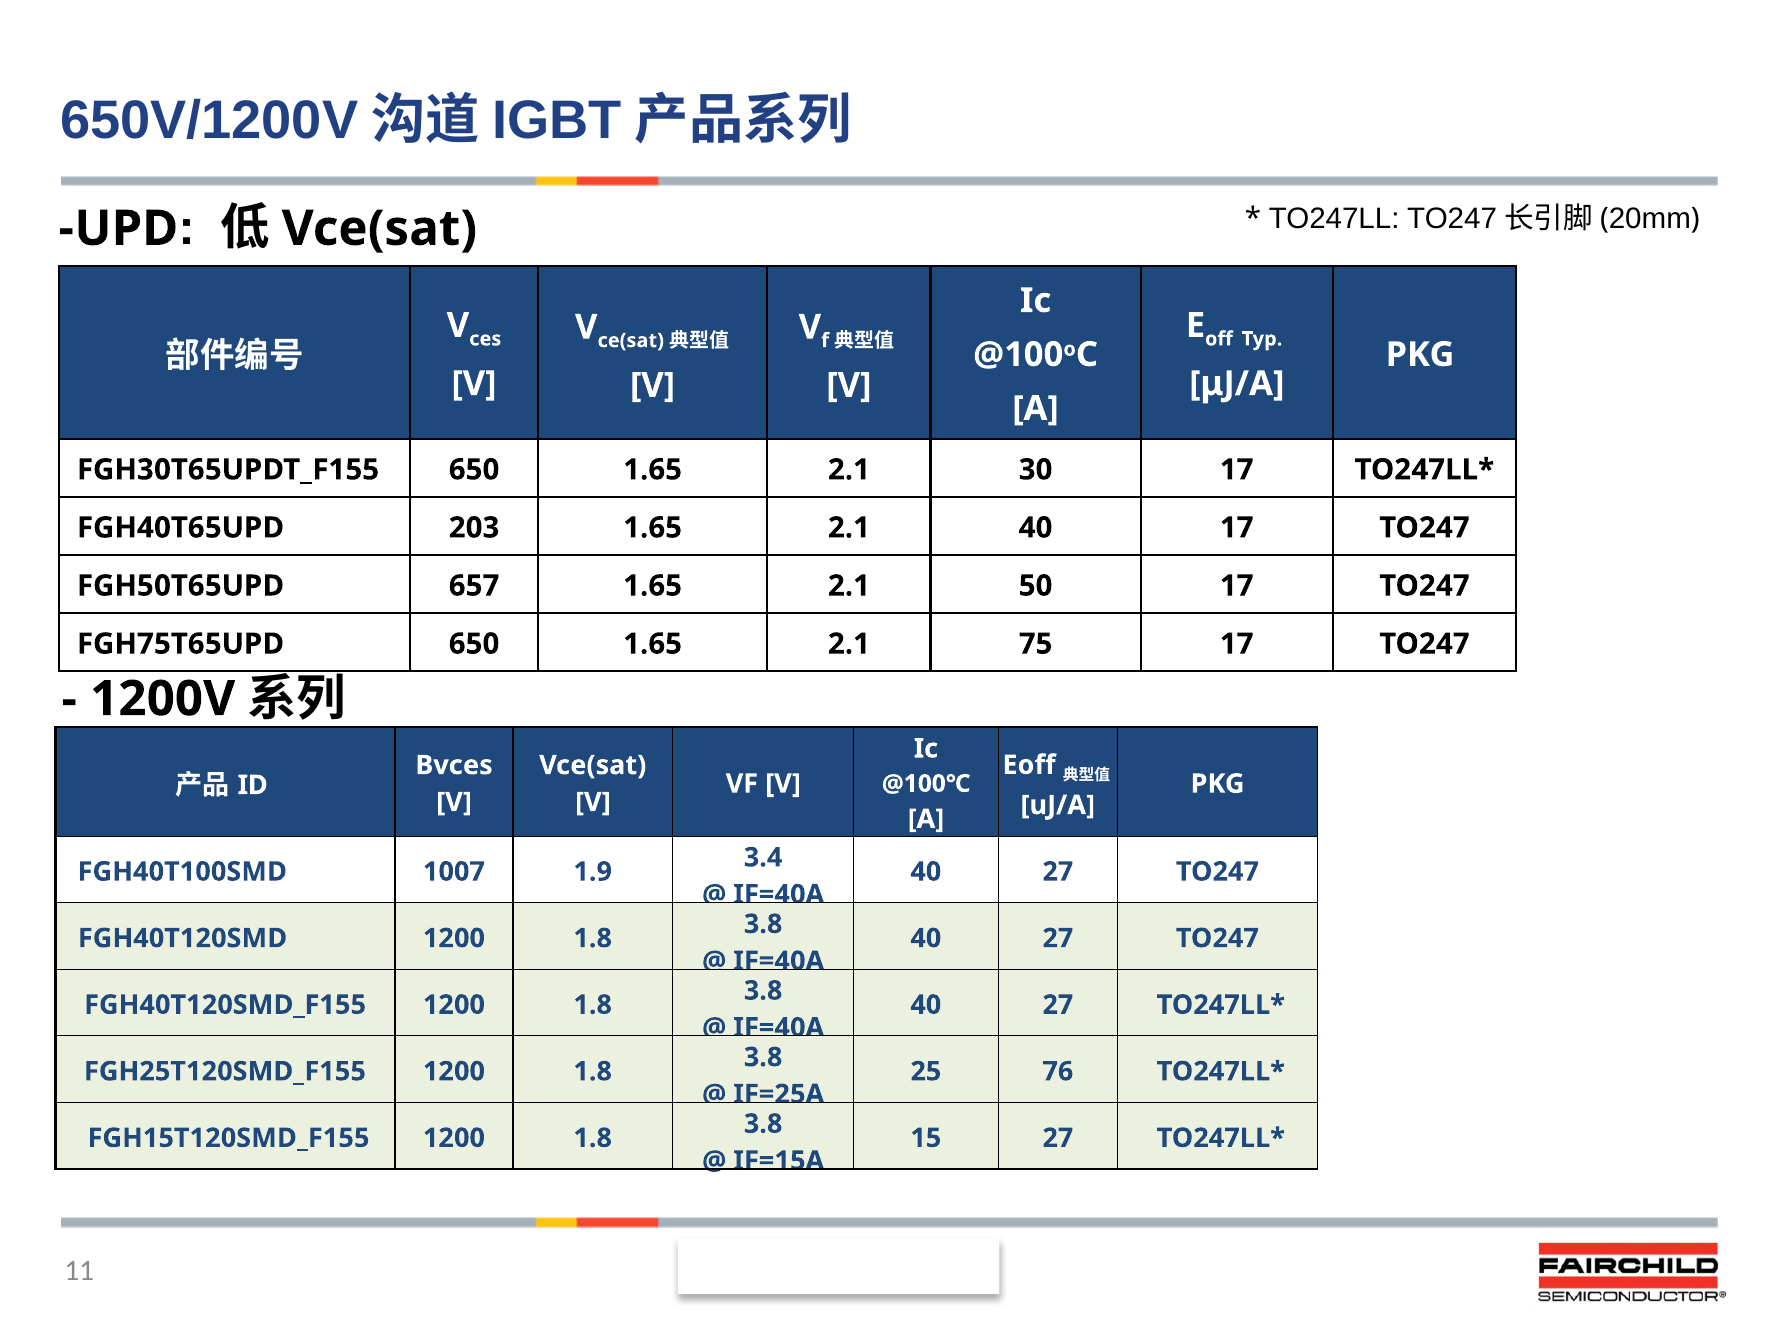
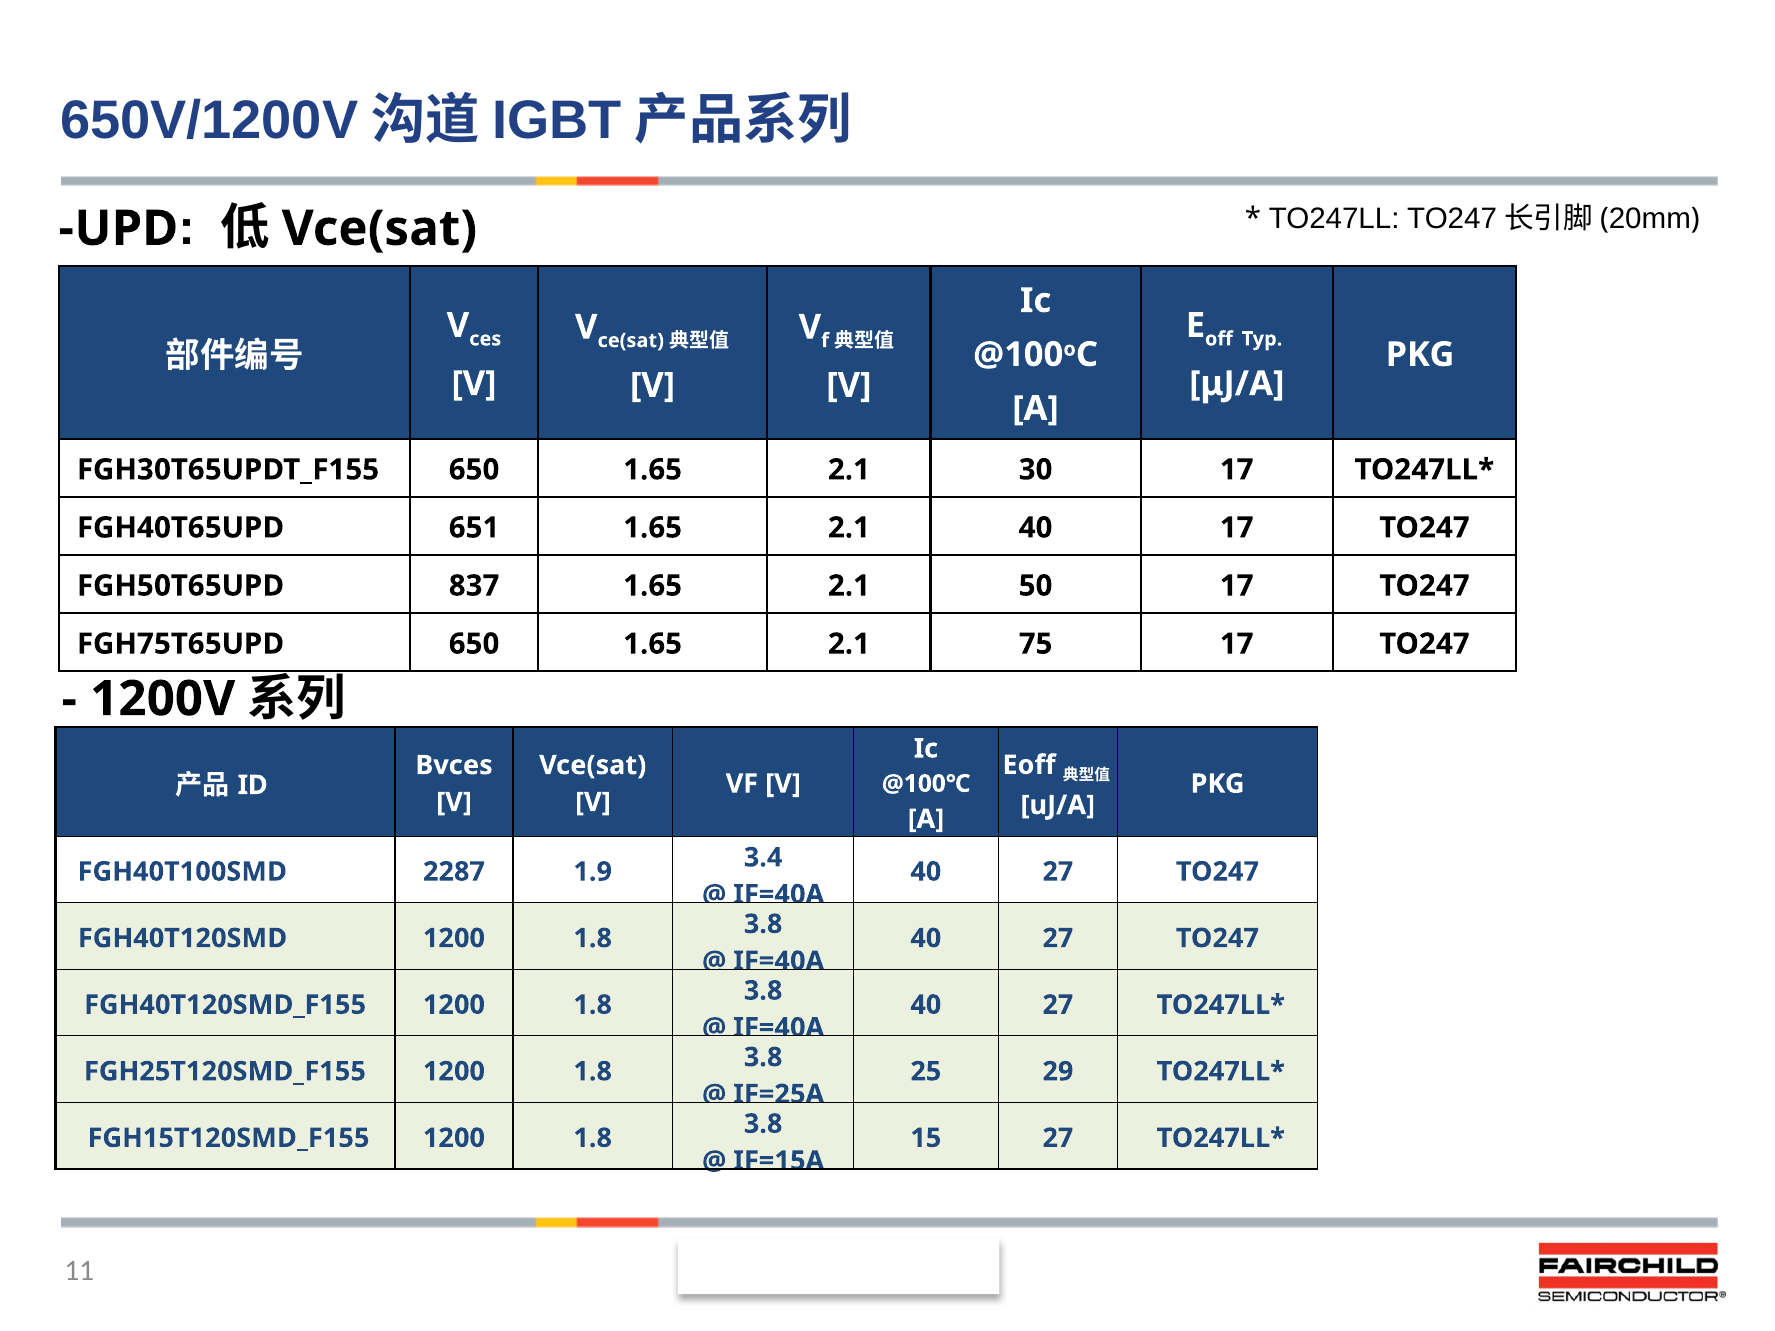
203: 203 -> 651 (474, 528)
657: 657 -> 837 (474, 586)
1007: 1007 -> 2287 (454, 872)
76: 76 -> 29 (1058, 1072)
